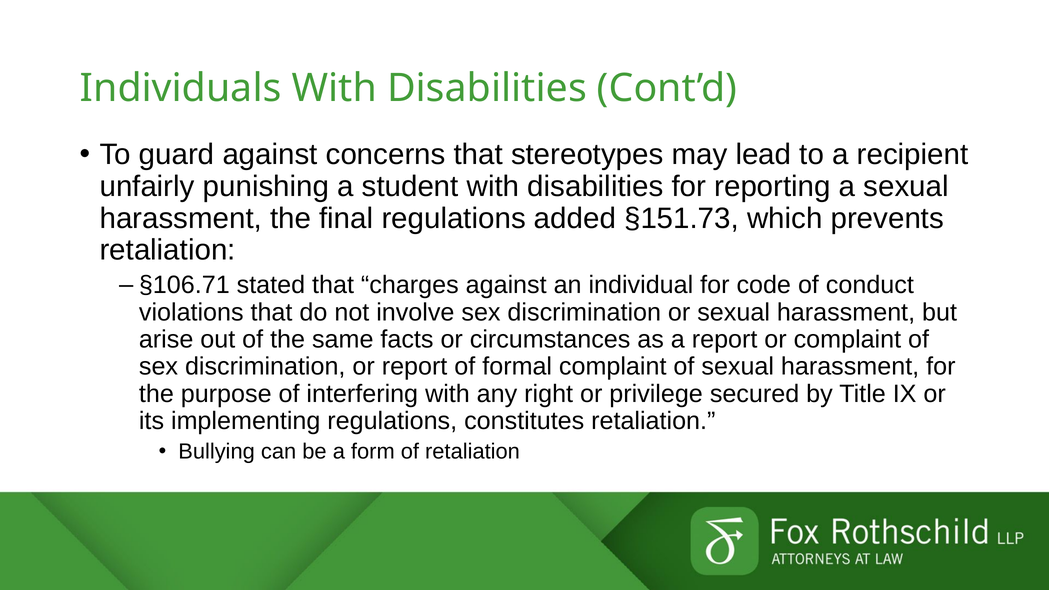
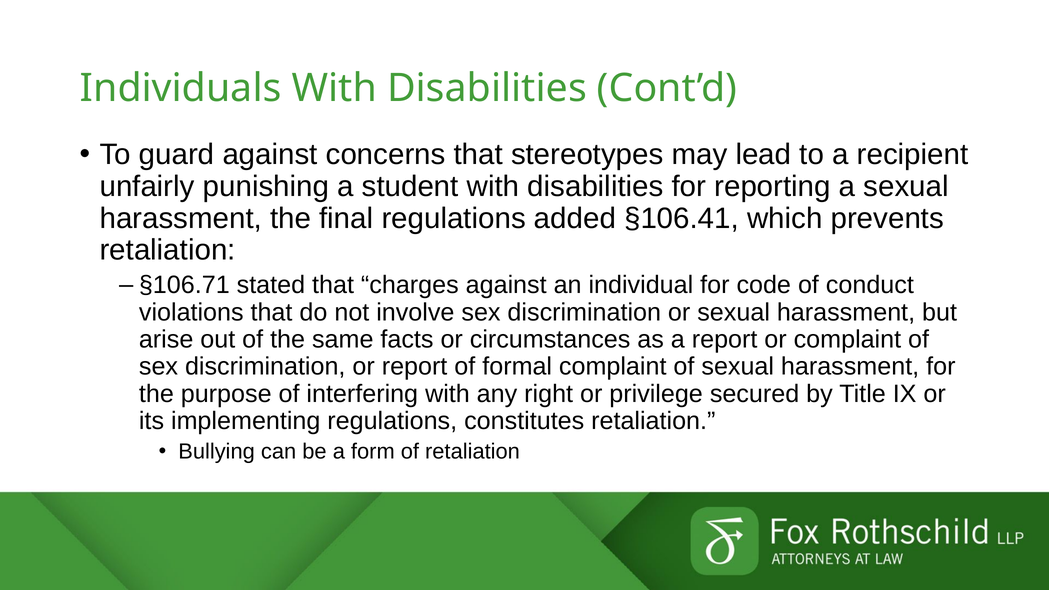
§151.73: §151.73 -> §106.41 (682, 218)
